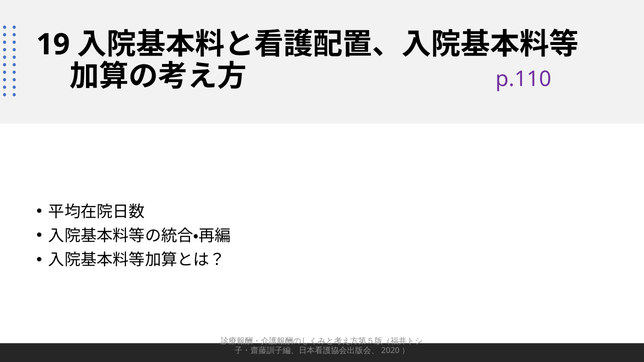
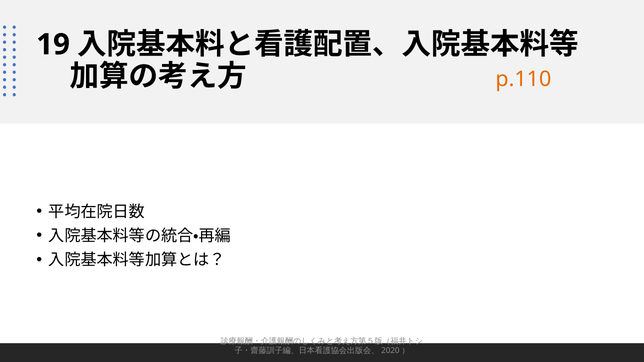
p.110 colour: purple -> orange (523, 79)
